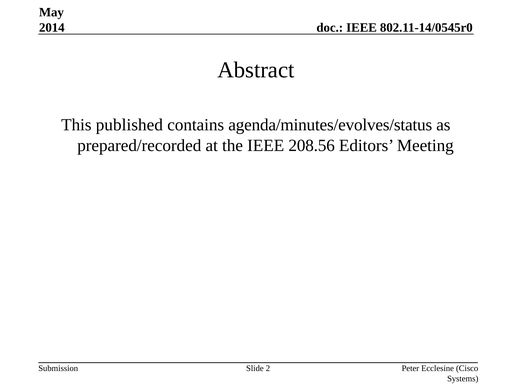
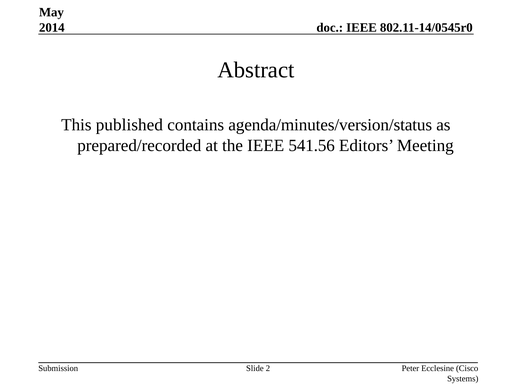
agenda/minutes/evolves/status: agenda/minutes/evolves/status -> agenda/minutes/version/status (330, 125)
208.56: 208.56 -> 541.56 (312, 145)
